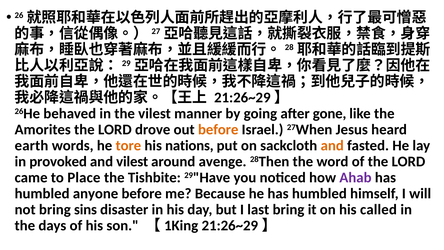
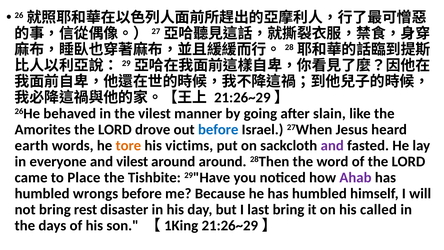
gone: gone -> slain (329, 114)
before colour: orange -> blue (218, 129)
nations: nations -> victims (189, 145)
and colour: orange -> purple (332, 145)
provoked: provoked -> everyone (58, 161)
around avenge: avenge -> around (223, 161)
anyone: anyone -> wrongs (96, 193)
sins: sins -> rest (86, 209)
